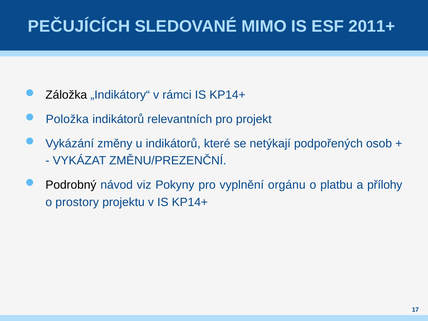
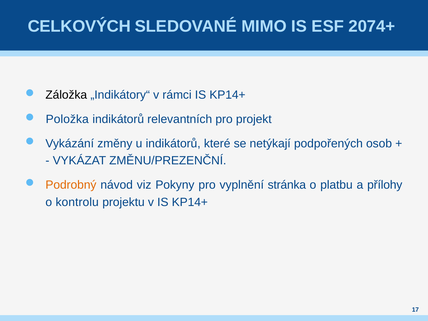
PEČUJÍCÍCH: PEČUJÍCÍCH -> CELKOVÝCH (79, 26)
2011+: 2011+ -> 2074+ (372, 26)
Podrobný colour: black -> orange (71, 185)
orgánu: orgánu -> stránka (287, 185)
prostory: prostory -> kontrolu (77, 202)
